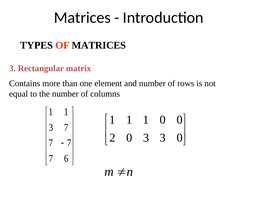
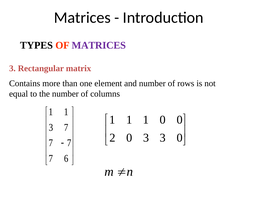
MATRICES colour: black -> purple (99, 45)
